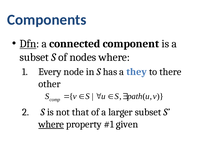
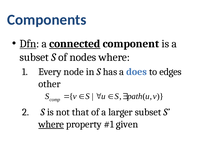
connected underline: none -> present (75, 44)
they: they -> does (137, 72)
there: there -> edges (170, 72)
